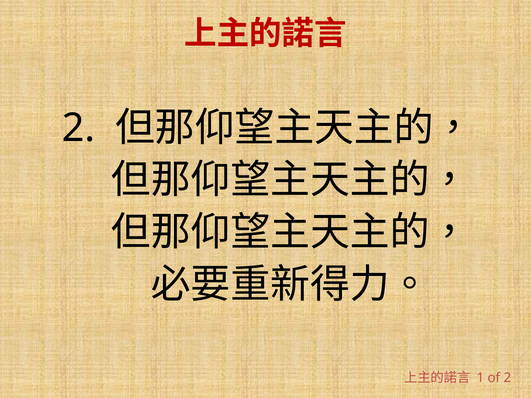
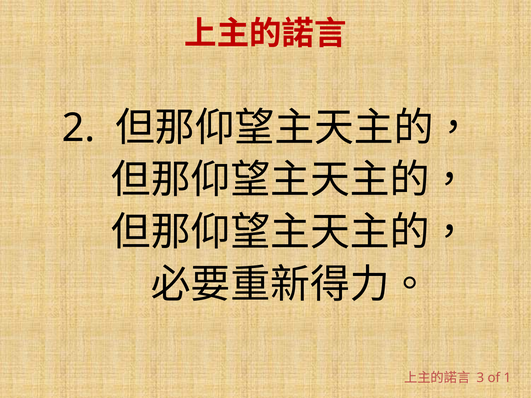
1: 1 -> 3 (480, 378)
of 2: 2 -> 1 (507, 378)
